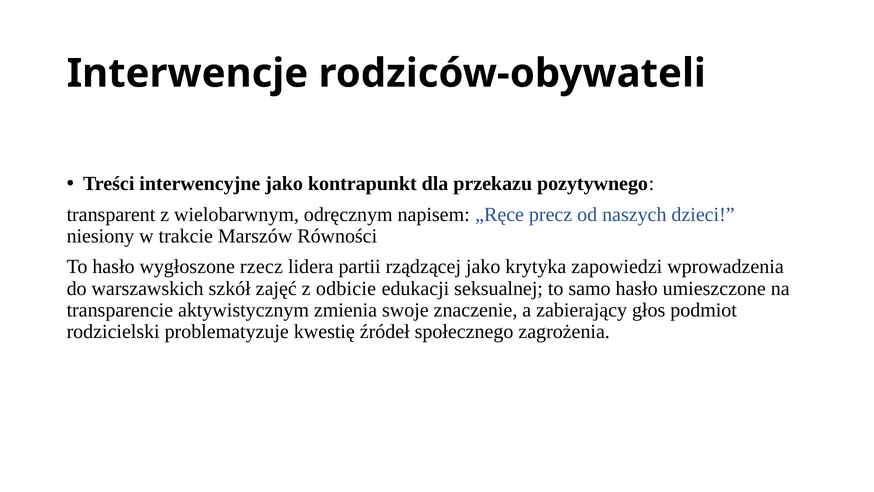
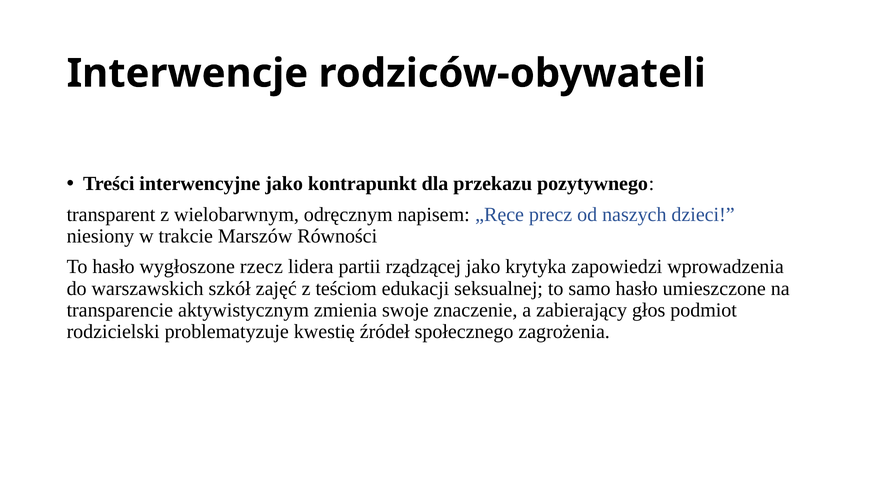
odbicie: odbicie -> teściom (346, 288)
